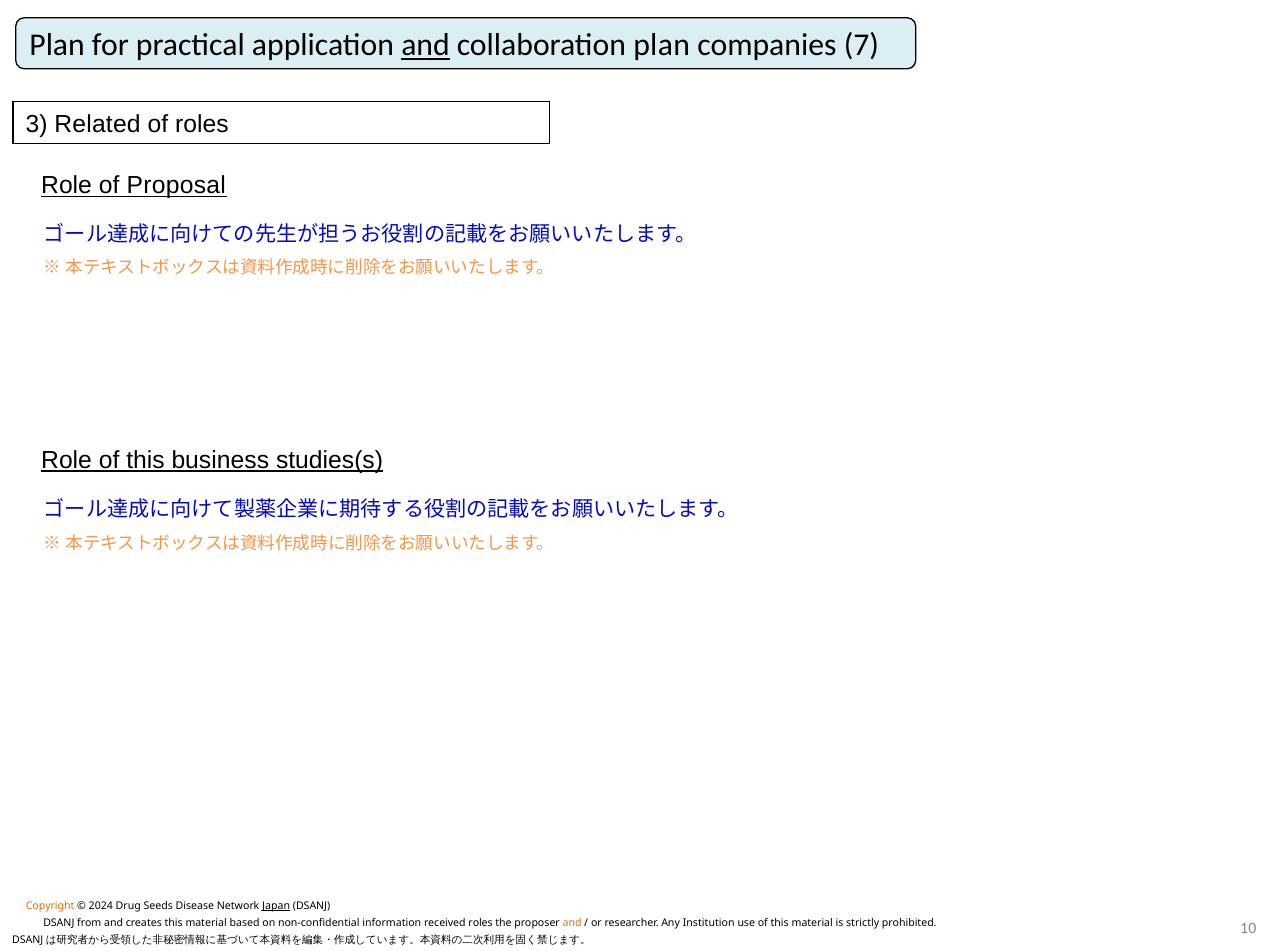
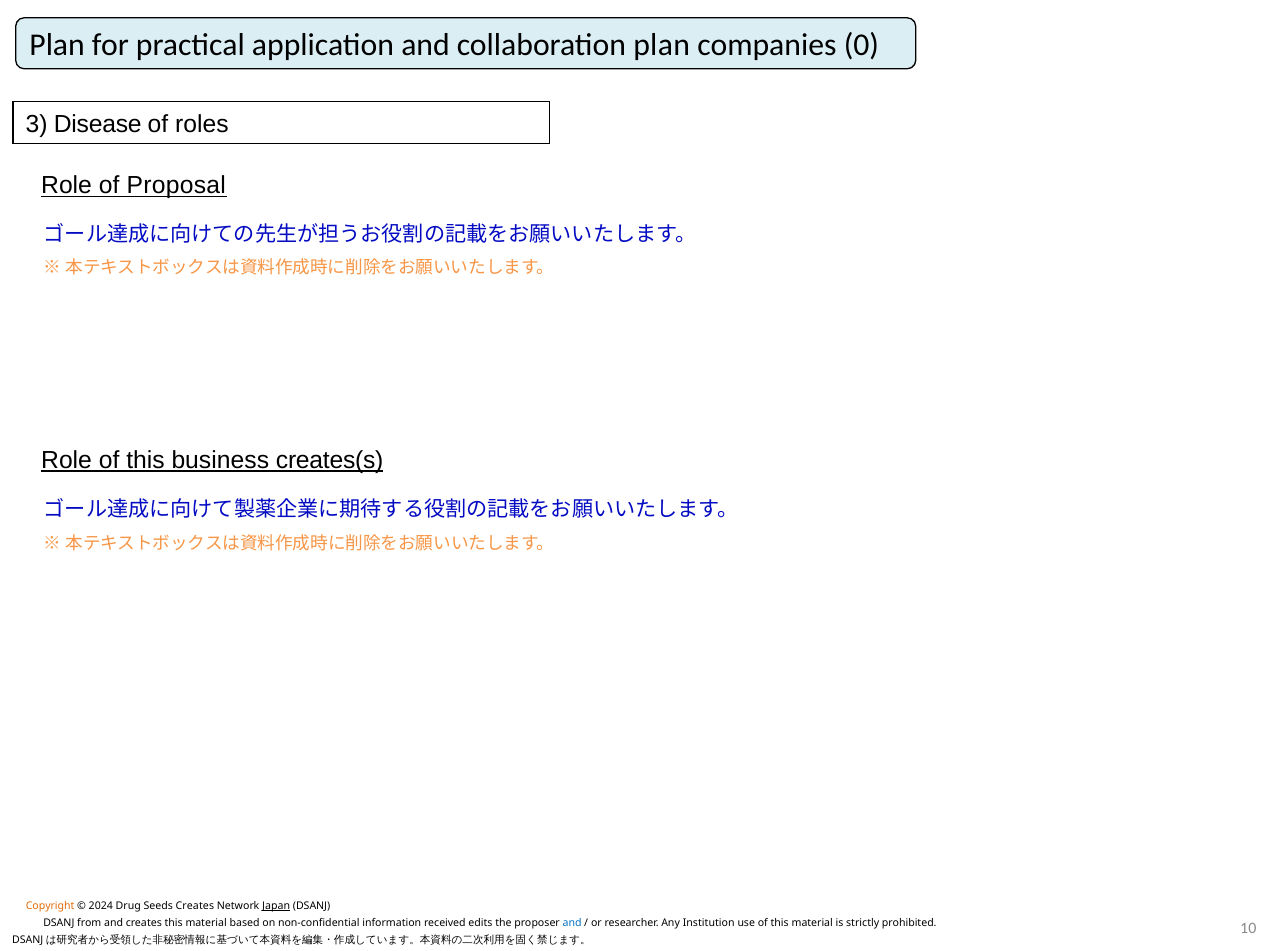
and underline: present -> none (425, 45)
7: 7 -> 0 (861, 45)
Related: Related -> Disease (98, 124)
studies(s: studies(s -> creates(s (330, 460)
Seeds Disease: Disease -> Creates (195, 906)
received roles: roles -> edits (481, 924)
and colour: orange -> blue (572, 924)
